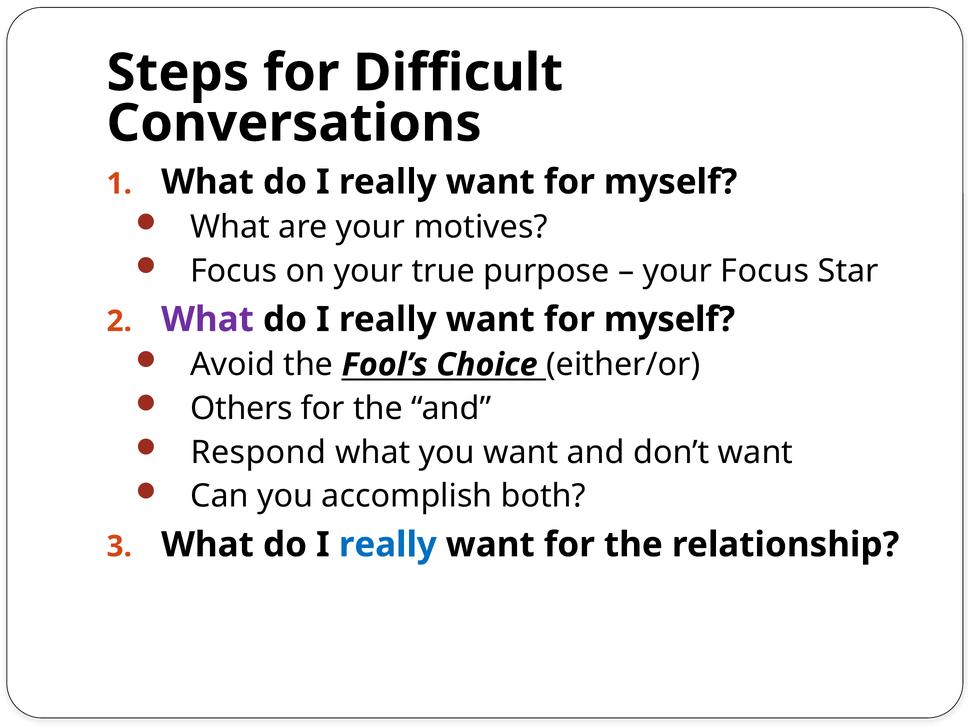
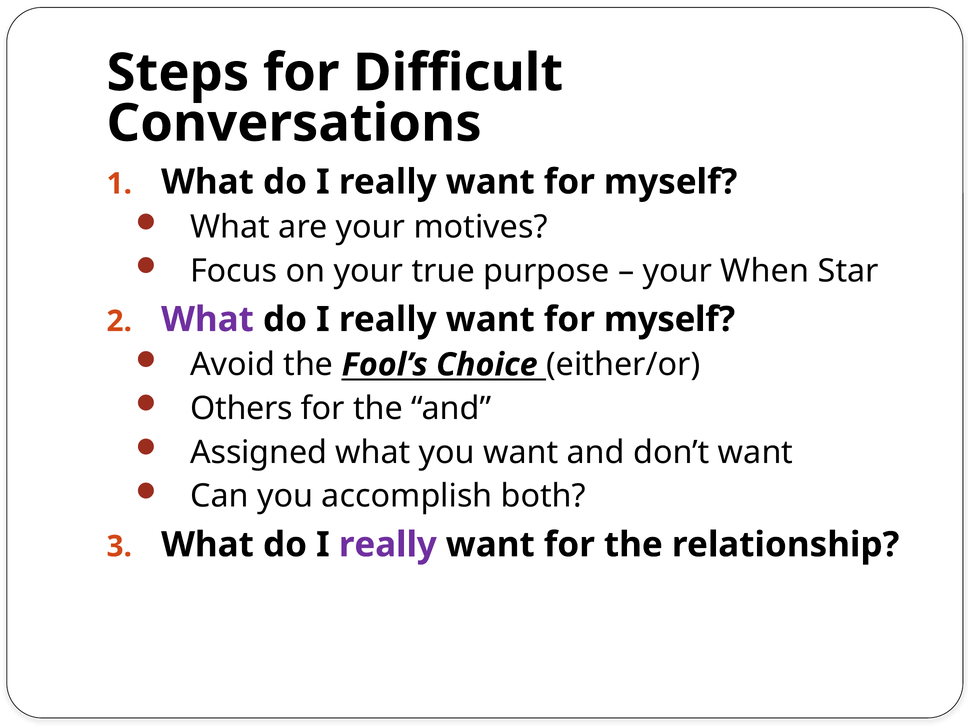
your Focus: Focus -> When (765, 271)
Respond: Respond -> Assigned (259, 452)
really colour: blue -> purple (388, 544)
